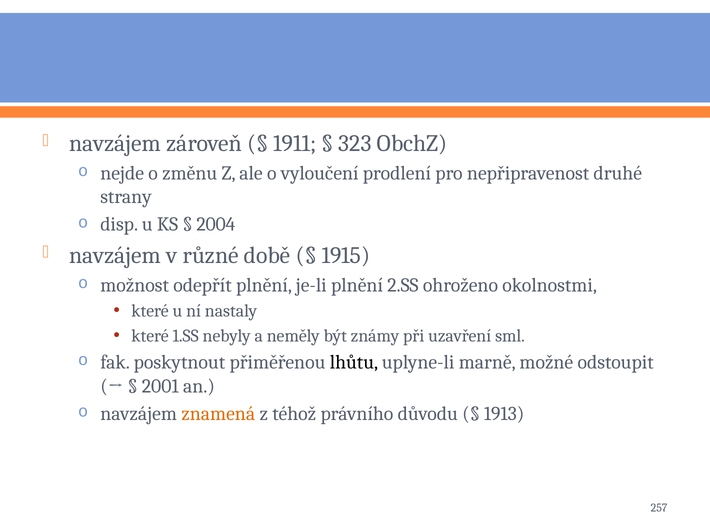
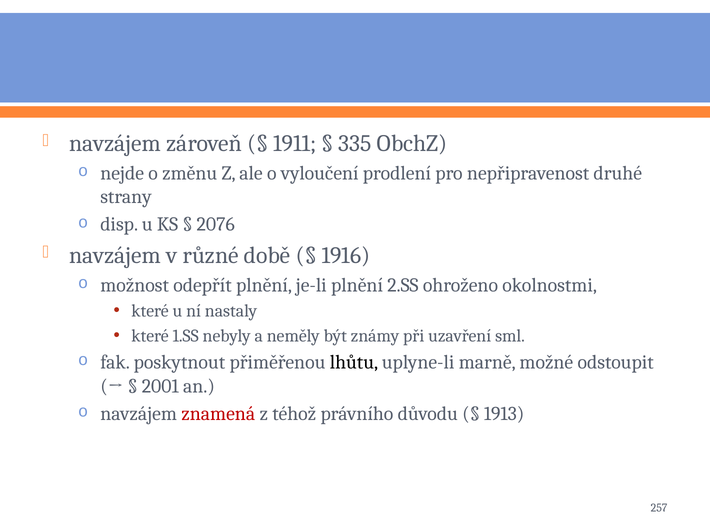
323: 323 -> 335 (355, 144)
2004: 2004 -> 2076 (216, 225)
1915: 1915 -> 1916 (346, 256)
znamená colour: orange -> red (218, 414)
